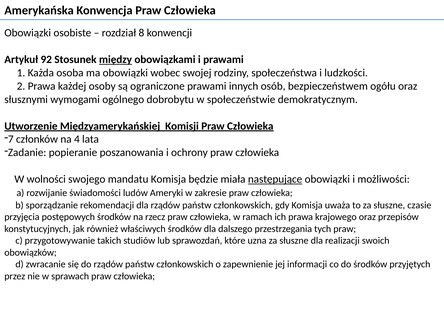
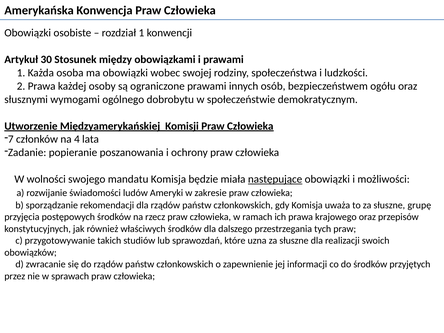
rozdział 8: 8 -> 1 (141, 33)
92: 92 -> 30 (46, 59)
między underline: present -> none (115, 59)
czasie: czasie -> grupę (419, 205)
